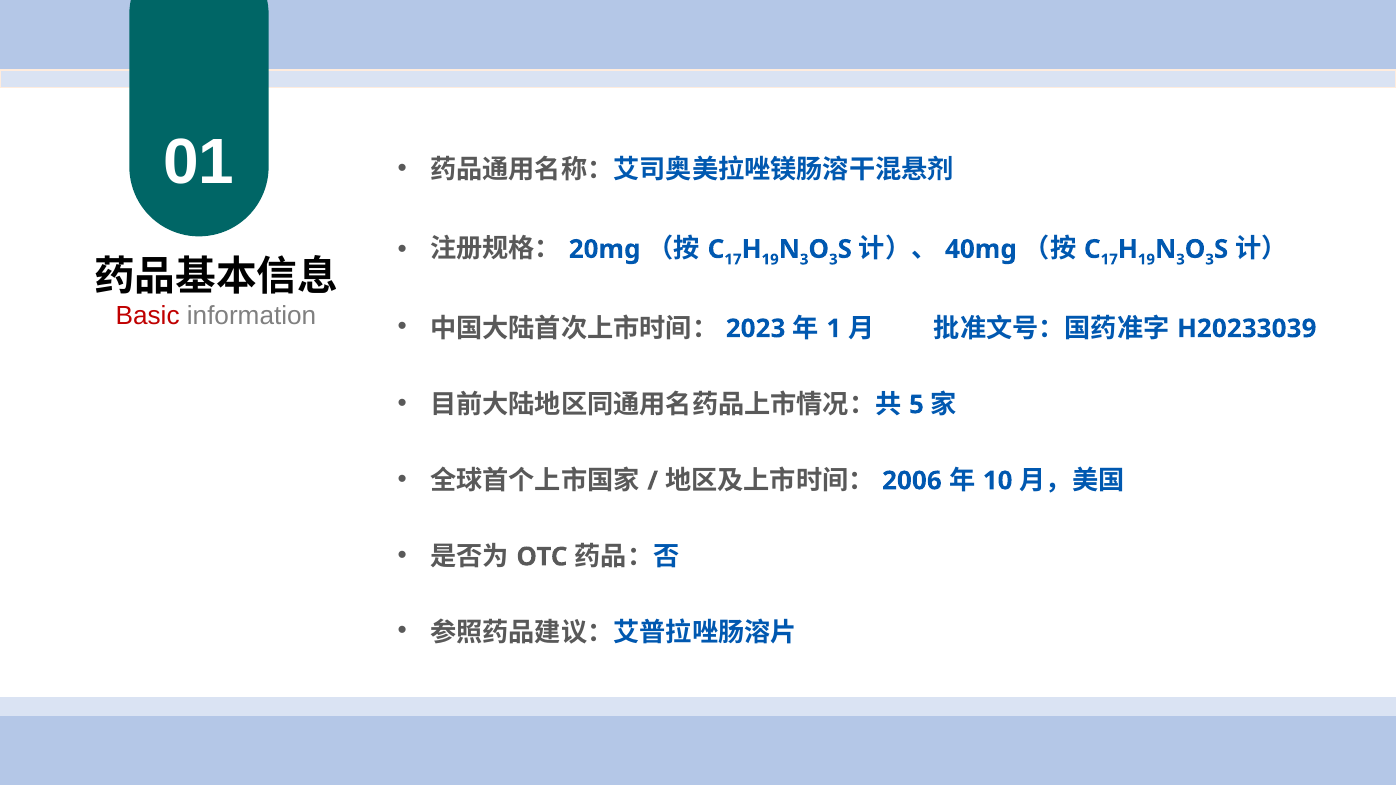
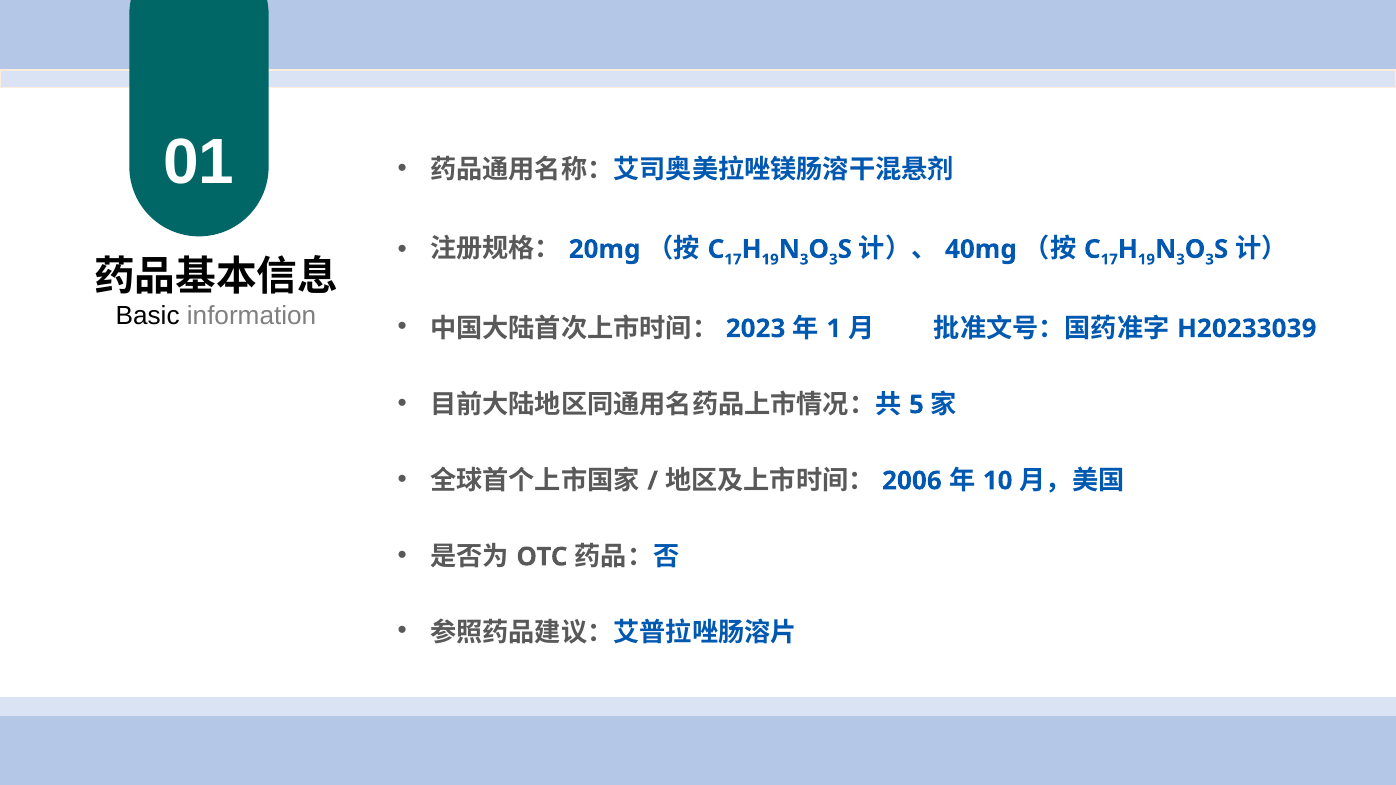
Basic colour: red -> black (148, 316)
